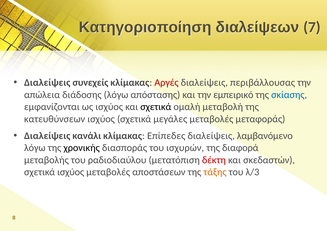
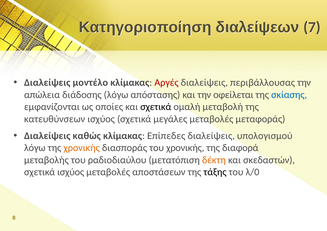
συνεχείς: συνεχείς -> μοντέλο (90, 83)
εμπειρικό: εμπειρικό -> οφείλεται (233, 95)
ως ισχύος: ισχύος -> οποίες (109, 107)
κανάλι: κανάλι -> καθώς (87, 136)
λαμβανόμενο: λαμβανόμενο -> υπολογισμού (265, 136)
χρονικής colour: black -> orange (82, 148)
του ισχυρών: ισχυρών -> χρονικής (185, 148)
δέκτη colour: red -> orange (214, 160)
τάξης colour: orange -> black (215, 172)
λ/3: λ/3 -> λ/0 (252, 172)
